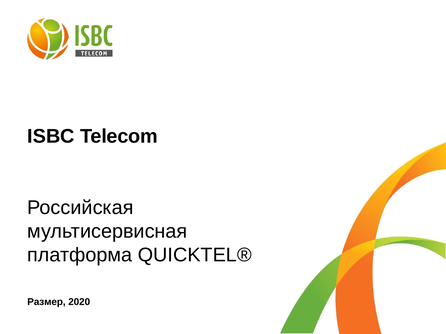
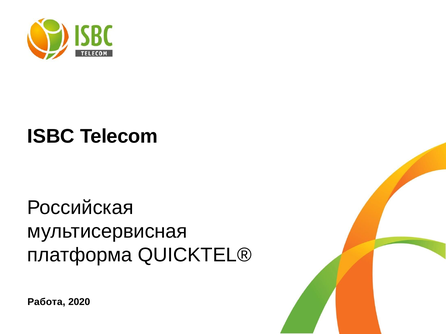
Размер: Размер -> Работа (46, 302)
